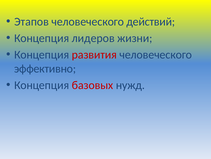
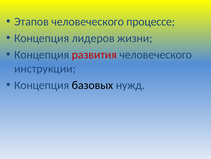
действий: действий -> процессе (151, 22)
эффективно: эффективно -> инструкции (45, 68)
базовых colour: red -> black (93, 85)
